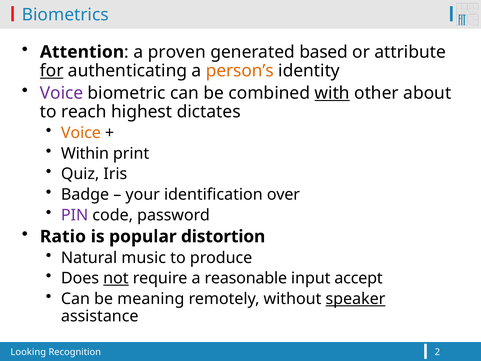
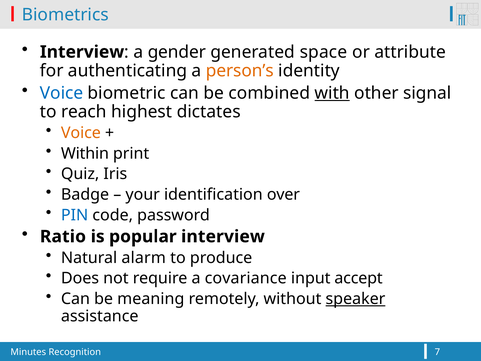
Attention: Attention -> Interview (82, 52)
proven: proven -> gender (177, 52)
based: based -> space (324, 52)
for underline: present -> none (52, 71)
Voice colour: purple -> blue (62, 93)
about: about -> signal (427, 93)
PIN colour: purple -> blue (75, 215)
popular distortion: distortion -> interview (223, 236)
music: music -> alarm (144, 258)
not underline: present -> none (116, 278)
reasonable: reasonable -> covariance (246, 278)
Looking: Looking -> Minutes (28, 352)
2: 2 -> 7 (437, 352)
